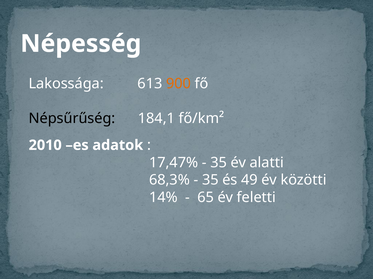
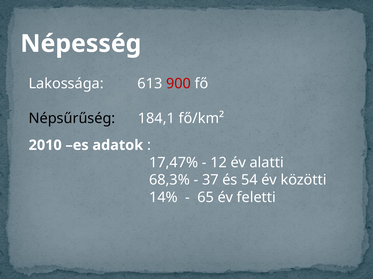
900 colour: orange -> red (179, 84)
35: 35 -> 12 (219, 163)
35: 35 -> 37 (210, 180)
49: 49 -> 54 (249, 180)
